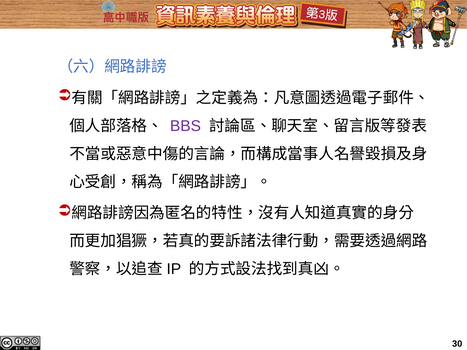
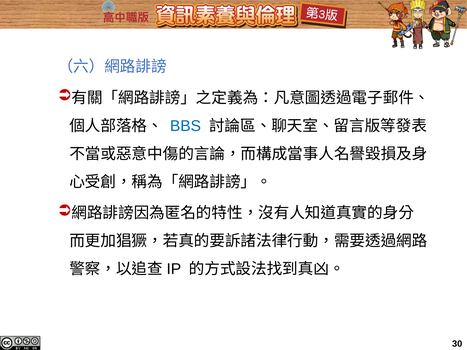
BBS colour: purple -> blue (185, 126)
